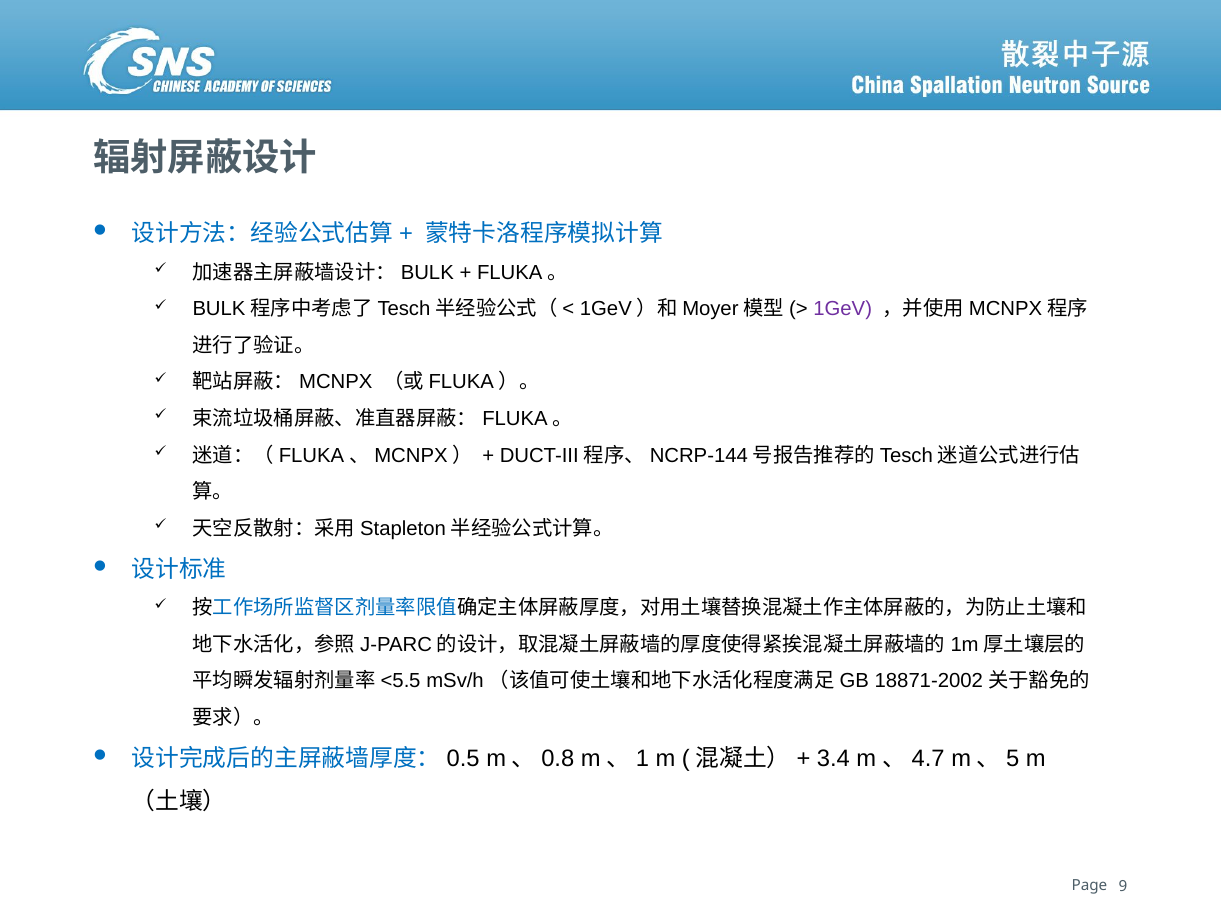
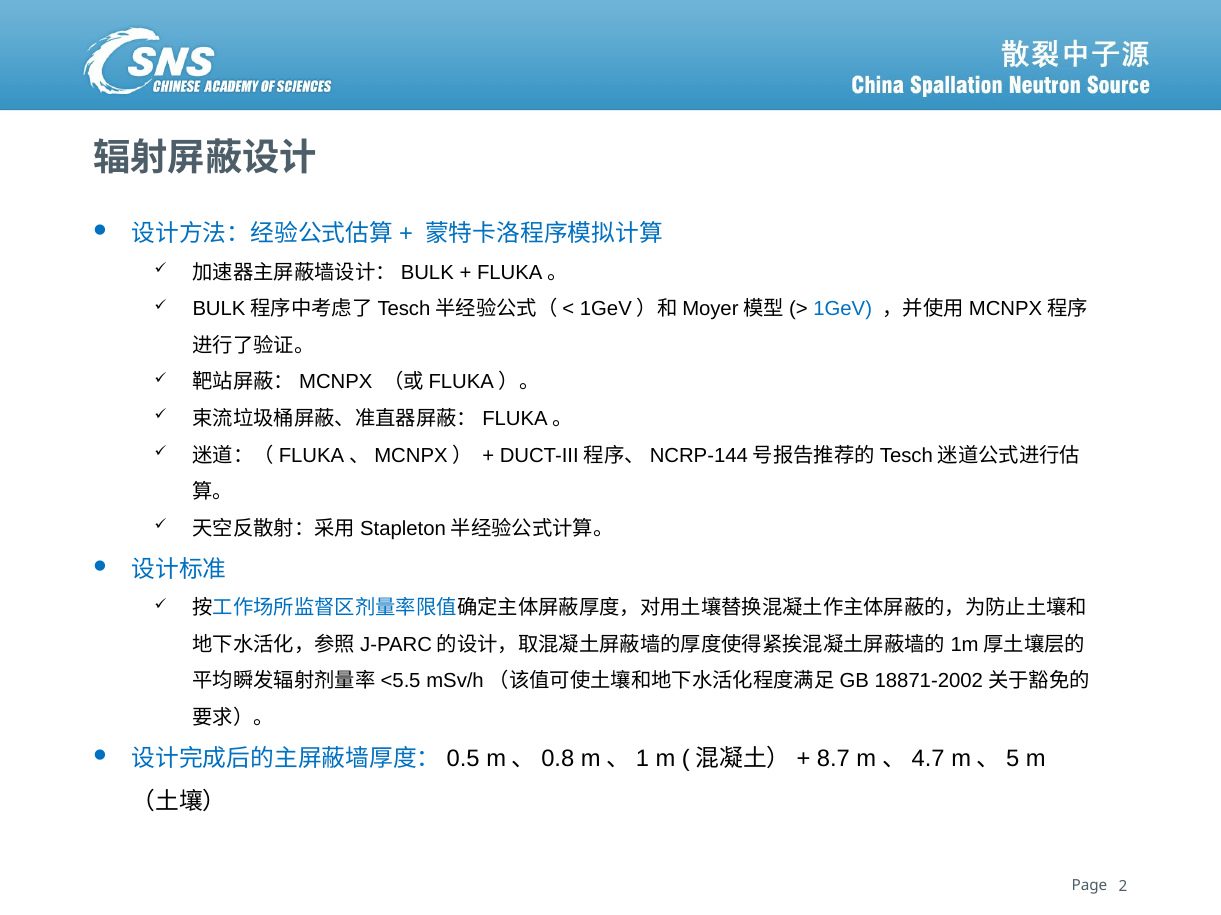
1GeV colour: purple -> blue (843, 309)
3.4: 3.4 -> 8.7 (833, 759)
9: 9 -> 2 (1123, 888)
